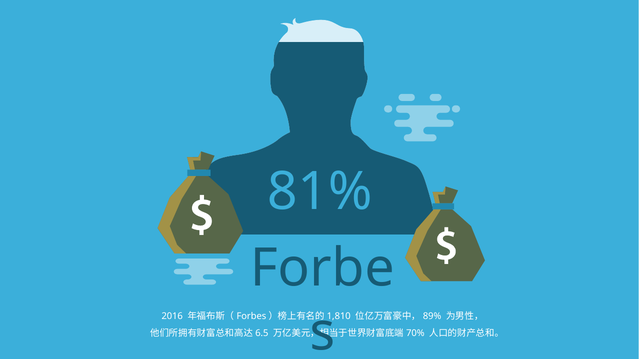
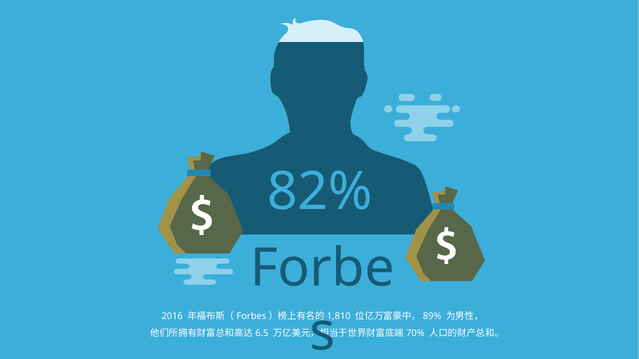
81%: 81% -> 82% (320, 192)
